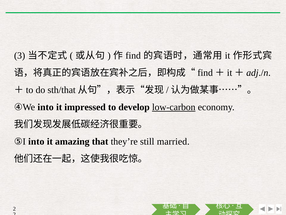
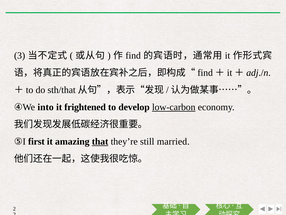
impressed: impressed -> frightened (85, 107)
⑤I into: into -> first (36, 141)
that underline: none -> present (100, 141)
